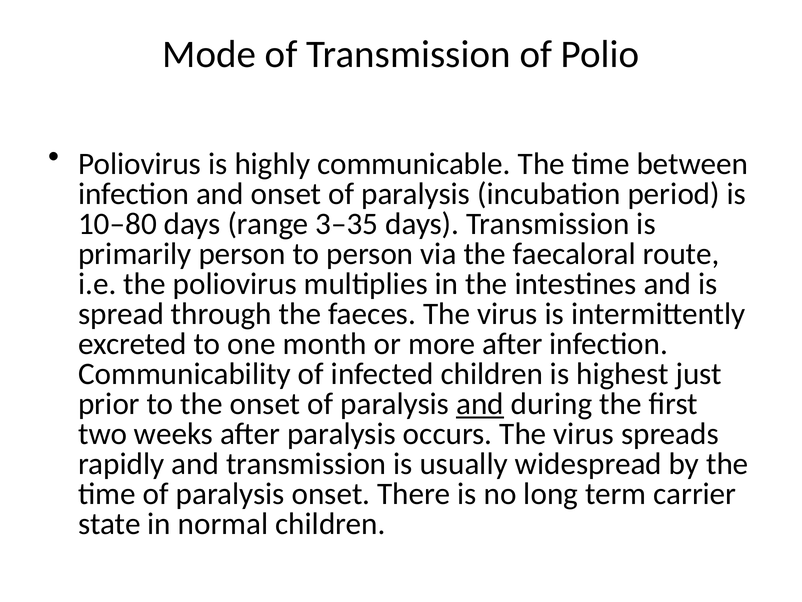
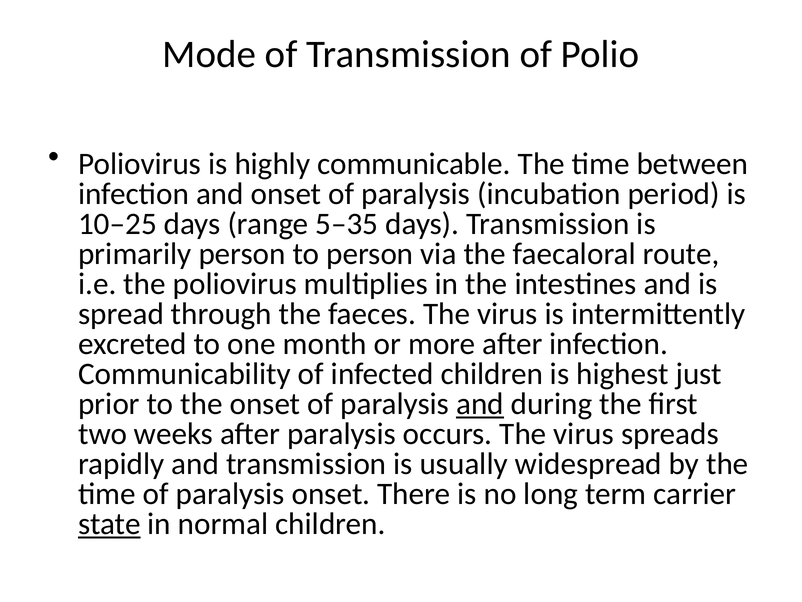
10–80: 10–80 -> 10–25 (118, 224)
3–35: 3–35 -> 5–35 (347, 224)
state underline: none -> present (109, 524)
